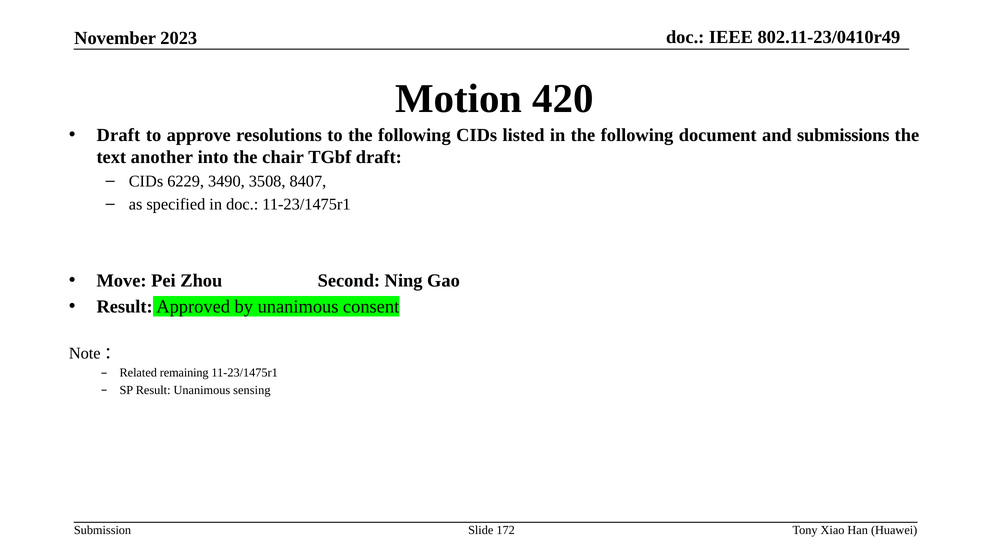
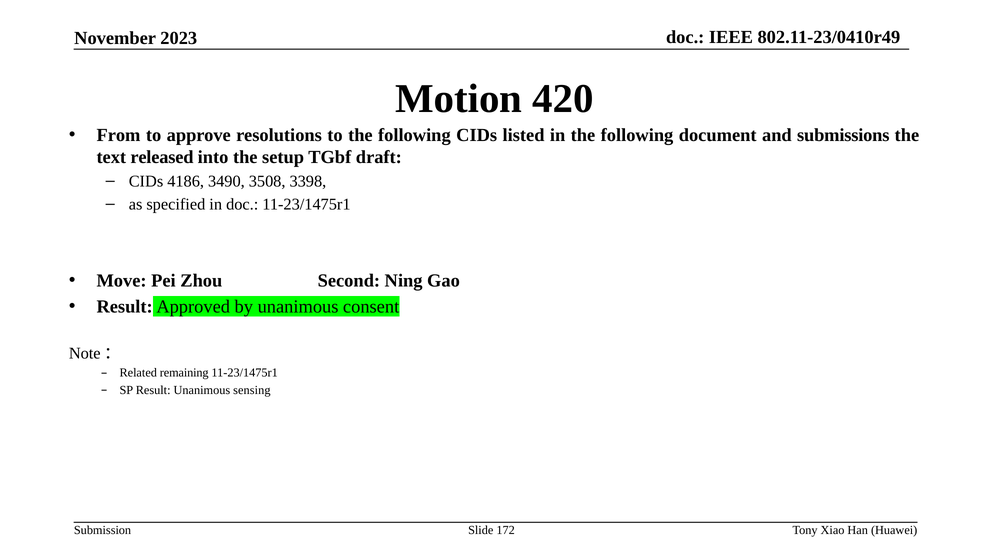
Draft: Draft -> From (118, 135)
another: another -> released (162, 157)
chair: chair -> setup (283, 157)
6229: 6229 -> 4186 (186, 181)
8407: 8407 -> 3398 (308, 181)
